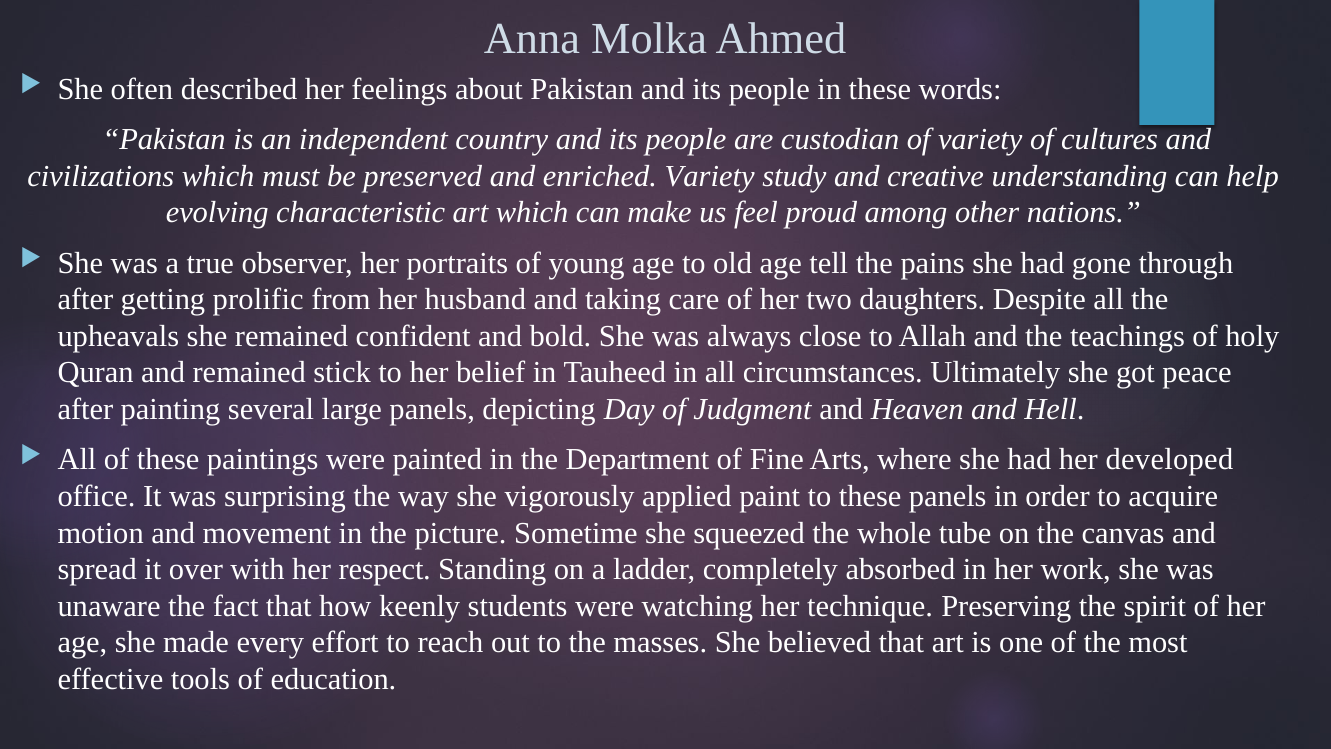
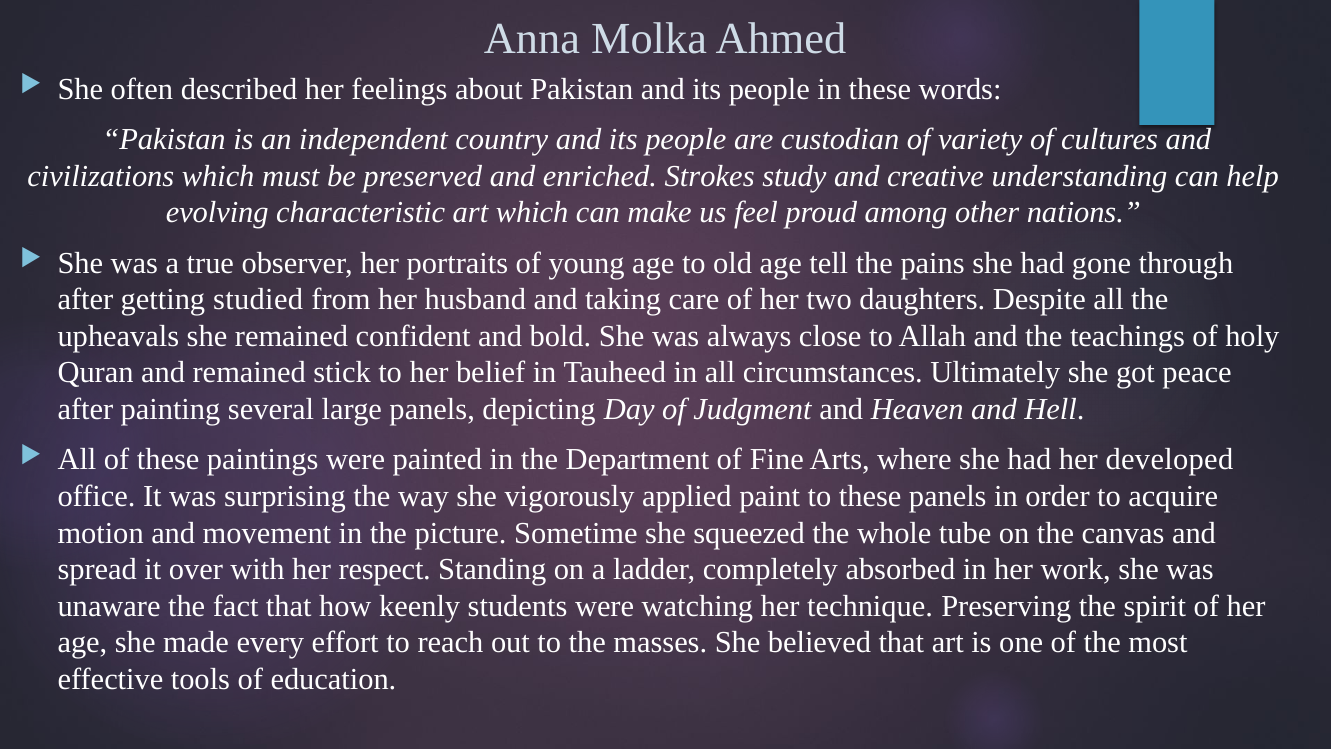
enriched Variety: Variety -> Strokes (710, 176)
prolific: prolific -> studied (258, 300)
